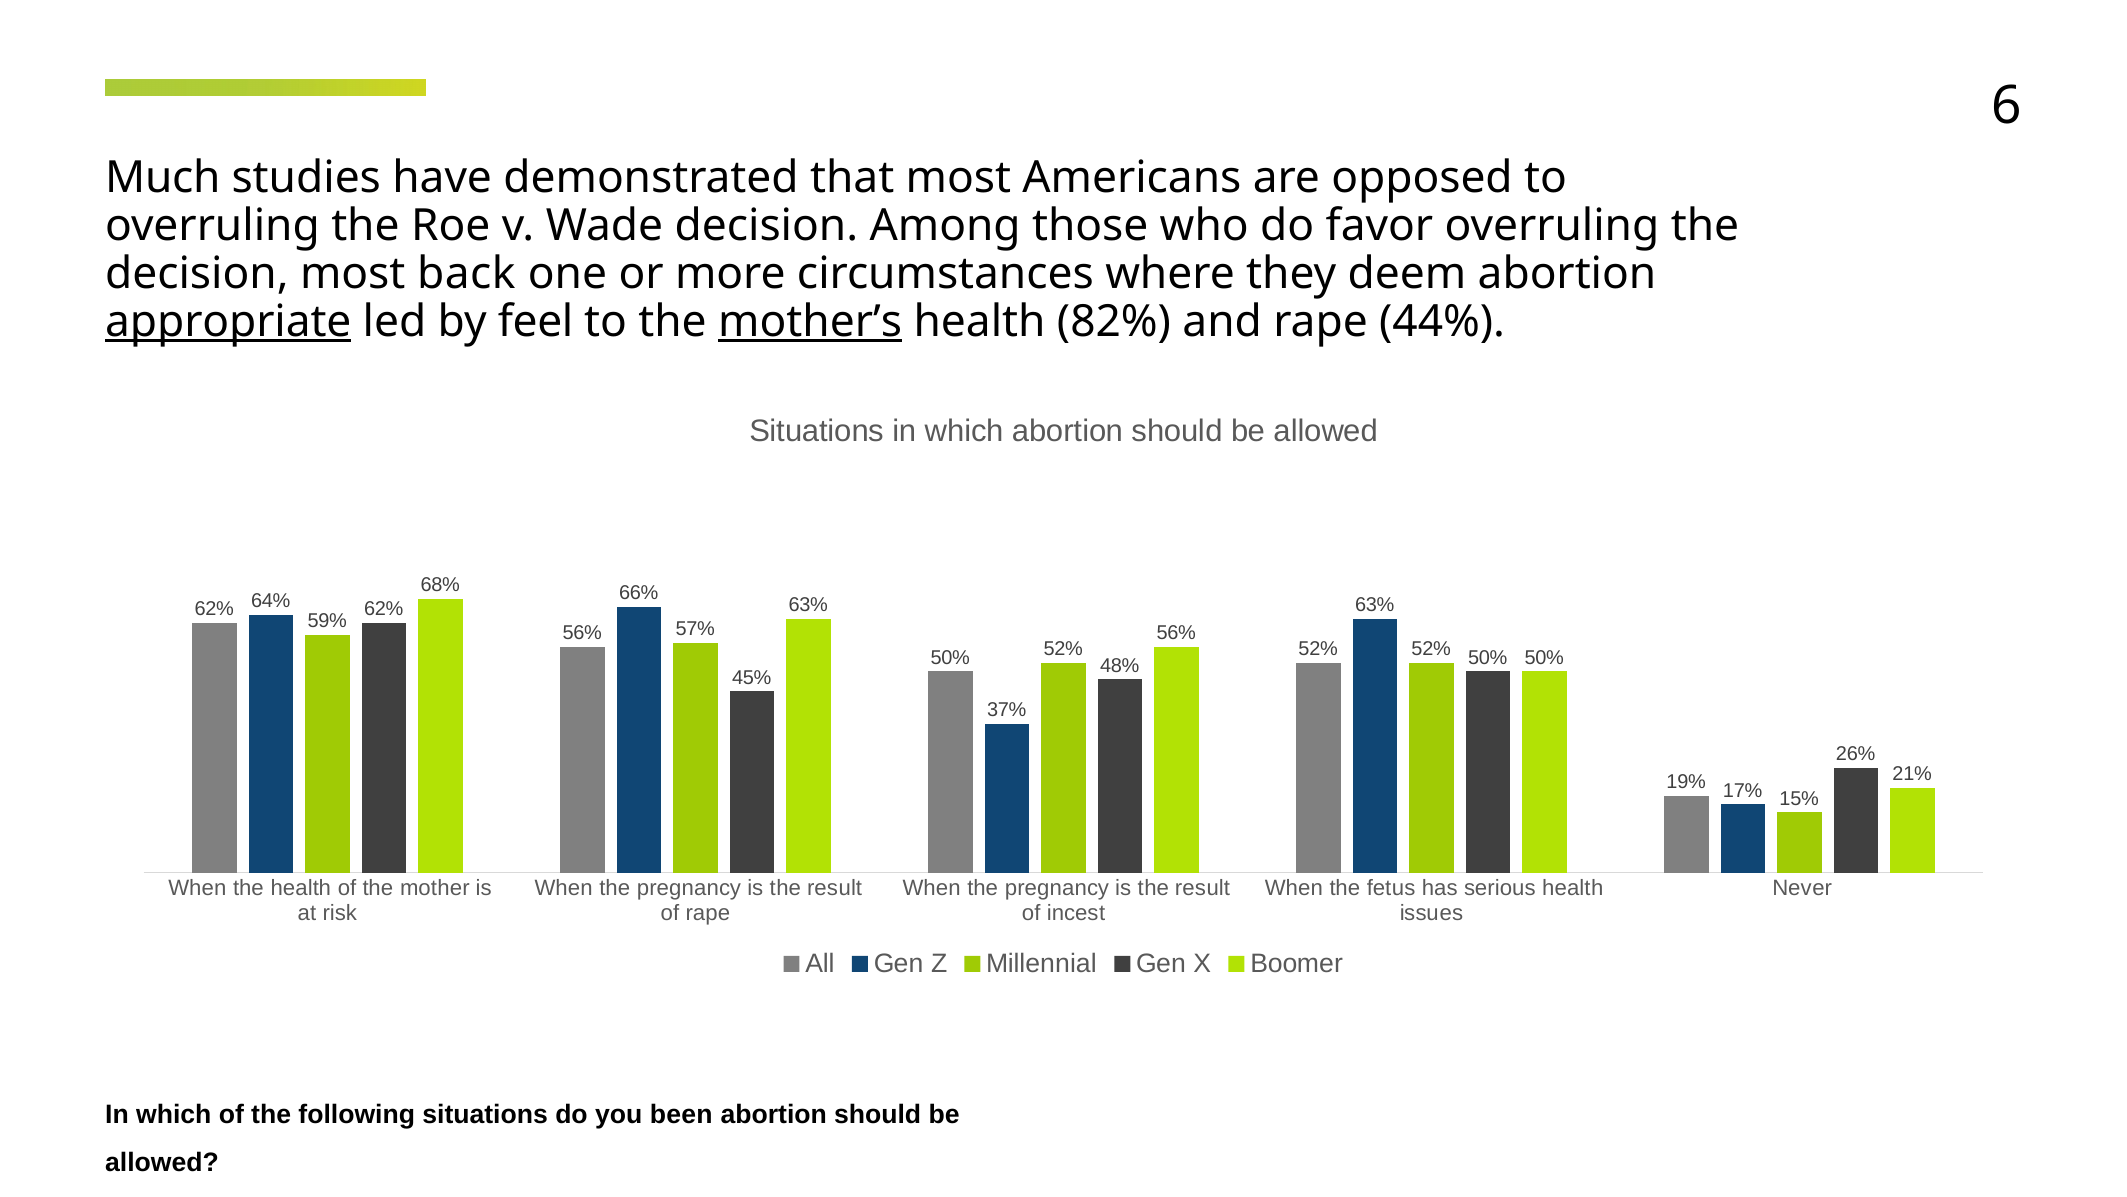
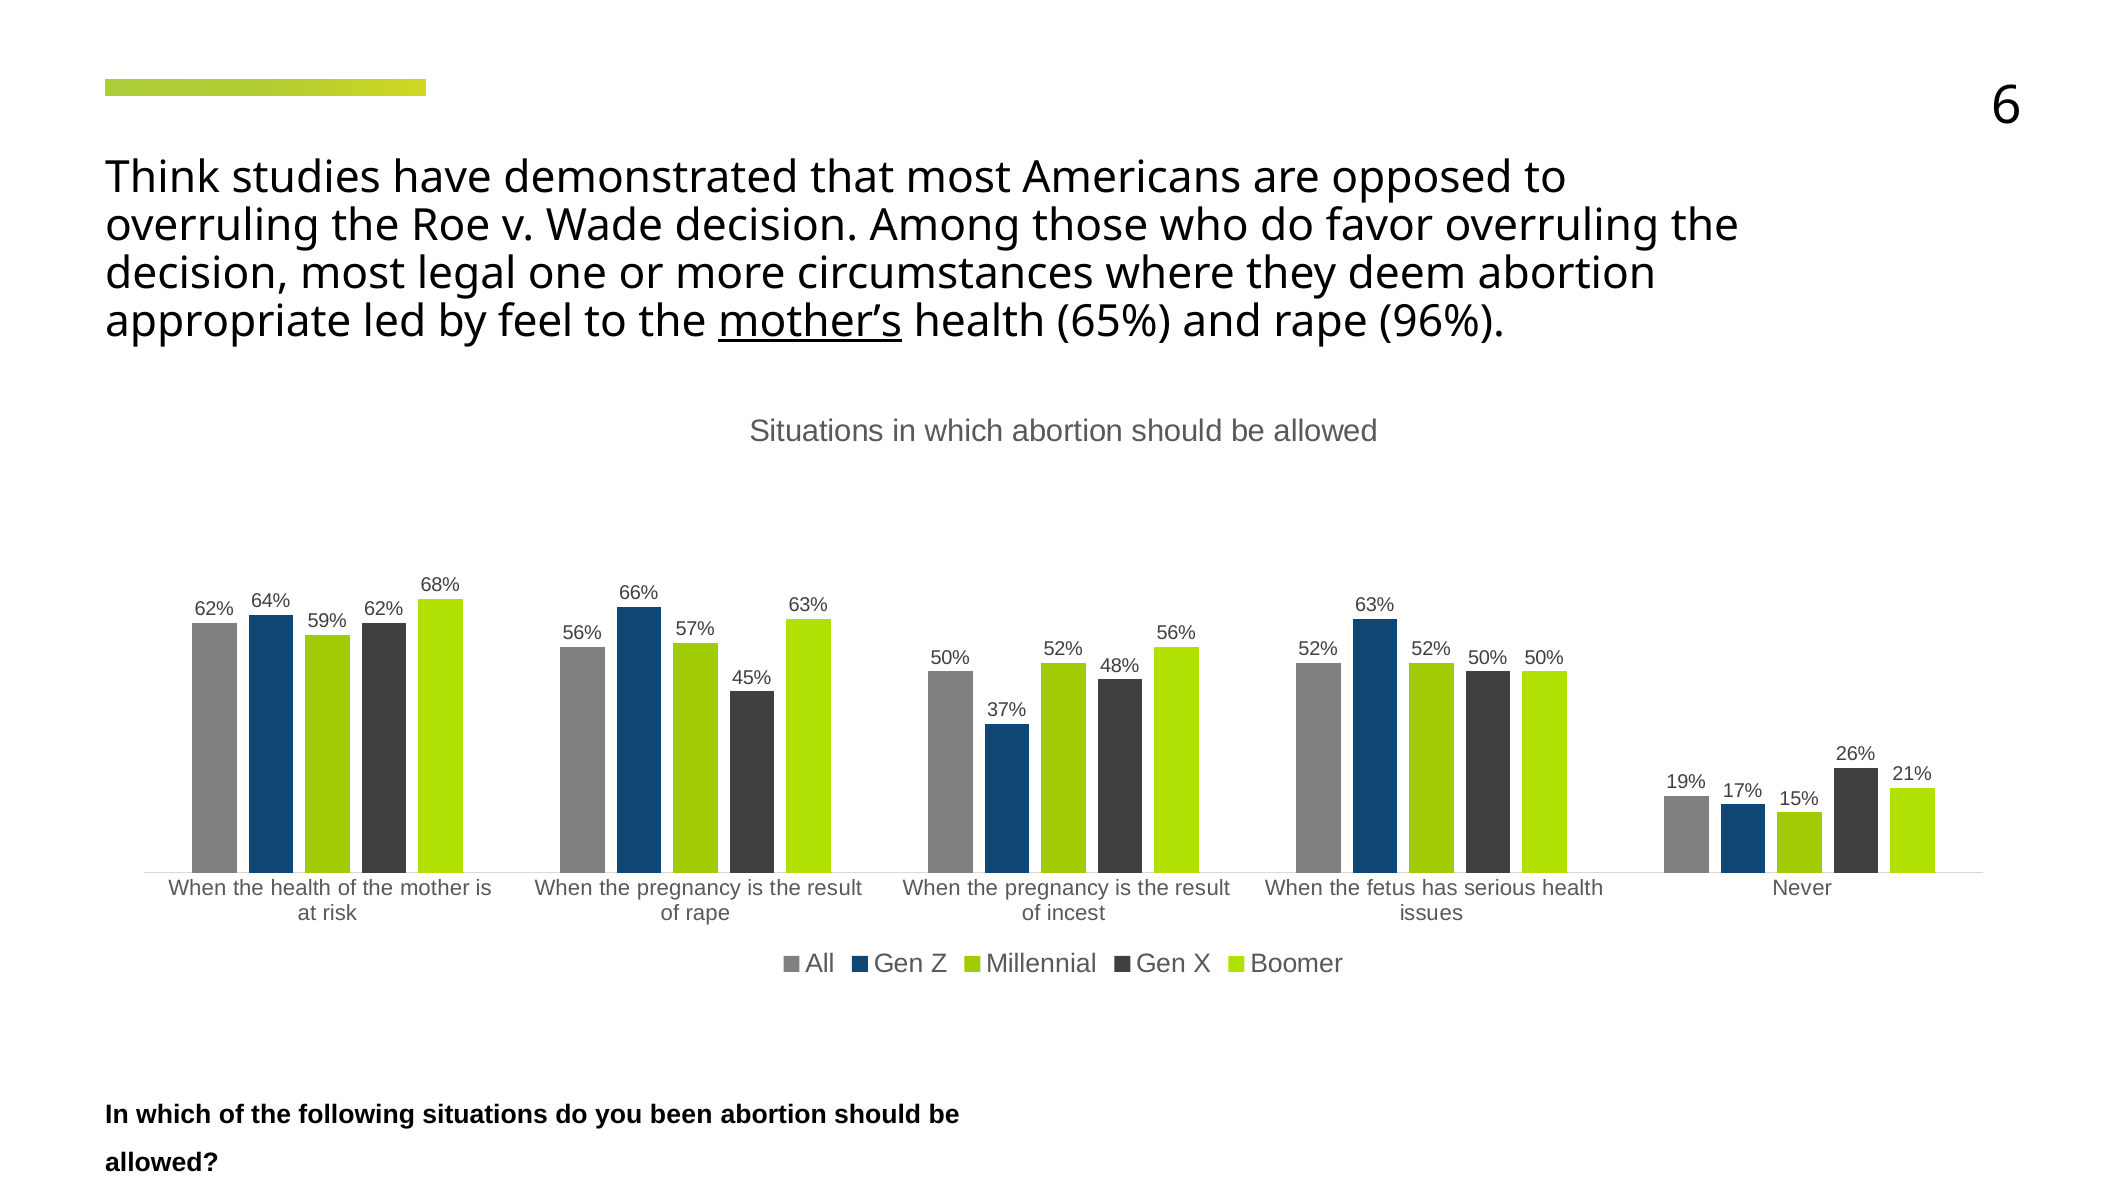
Much: Much -> Think (163, 178)
back: back -> legal (467, 274)
appropriate underline: present -> none (228, 322)
82%: 82% -> 65% (1114, 322)
44%: 44% -> 96% (1442, 322)
